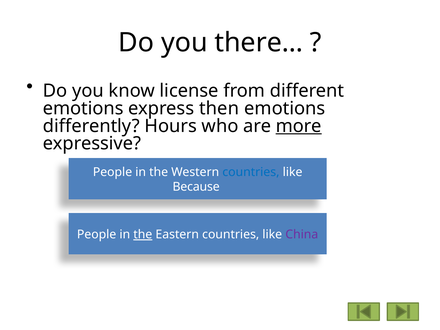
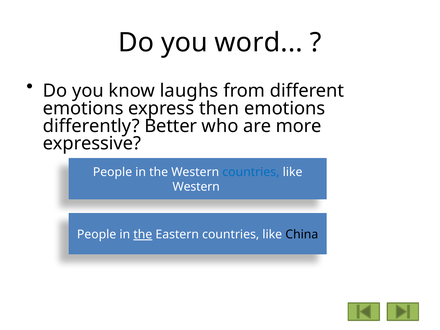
there: there -> word (259, 43)
license: license -> laughs (189, 91)
Hours: Hours -> Better (171, 126)
more underline: present -> none (299, 126)
Because: Because -> Western (196, 187)
China colour: purple -> black (302, 235)
